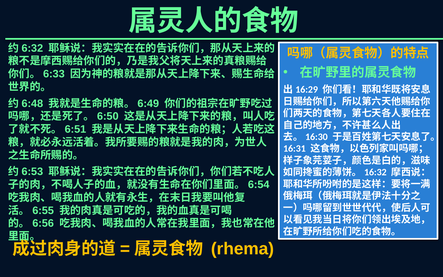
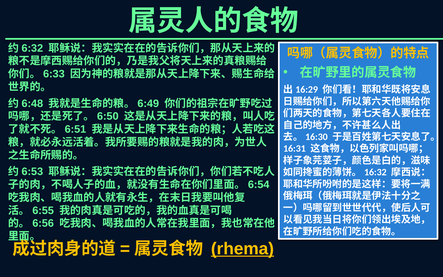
rhema underline: none -> present (242, 249)
